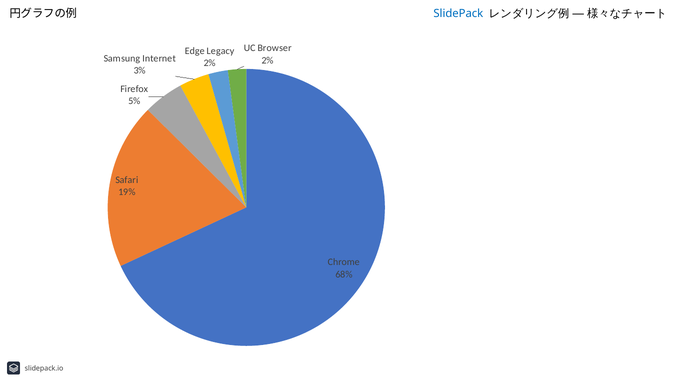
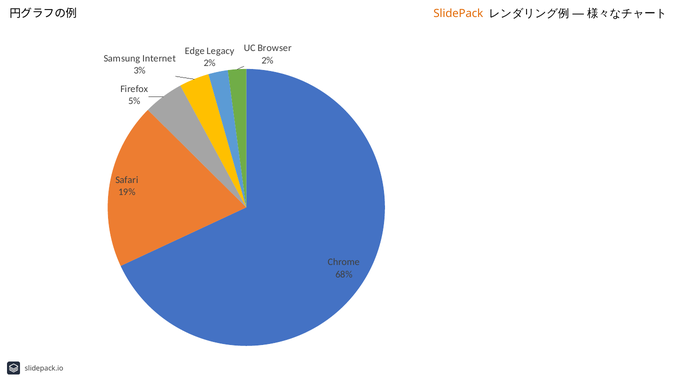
SlidePack colour: blue -> orange (458, 13)
